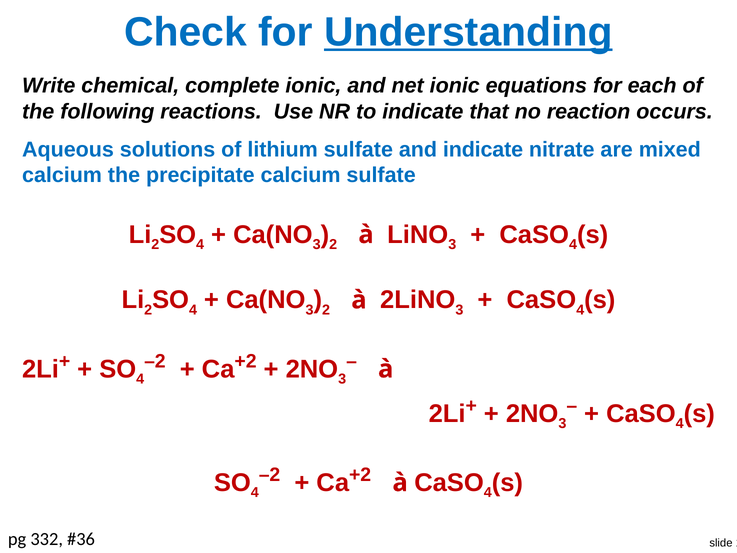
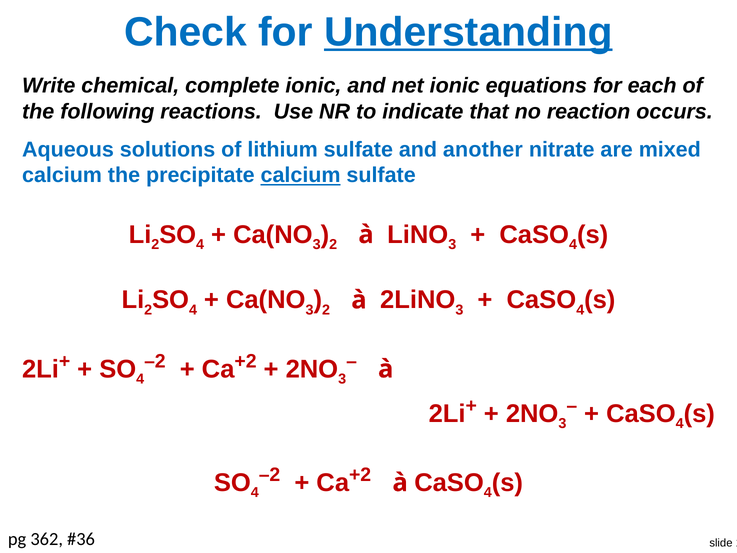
and indicate: indicate -> another (483, 150)
calcium underline: none -> present (301, 175)
332: 332 -> 362 (47, 539)
